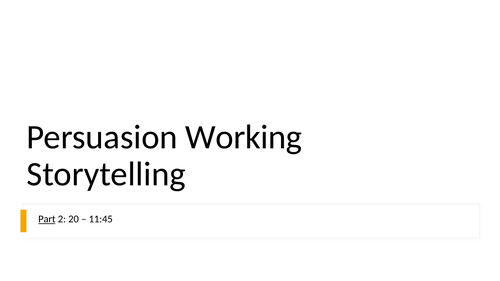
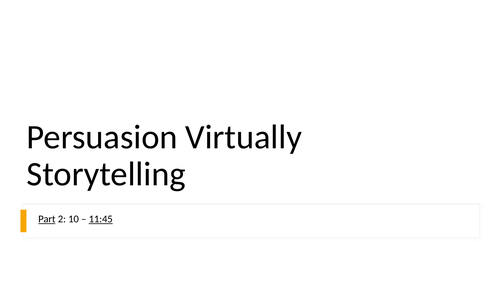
Working: Working -> Virtually (244, 137)
20: 20 -> 10 (74, 219)
11:45 underline: none -> present (101, 219)
